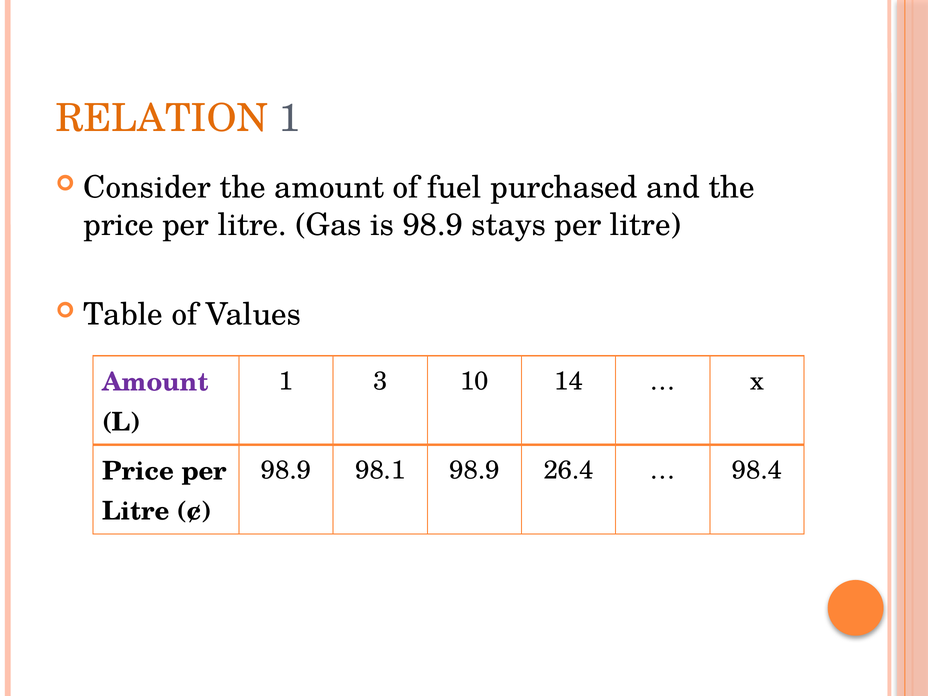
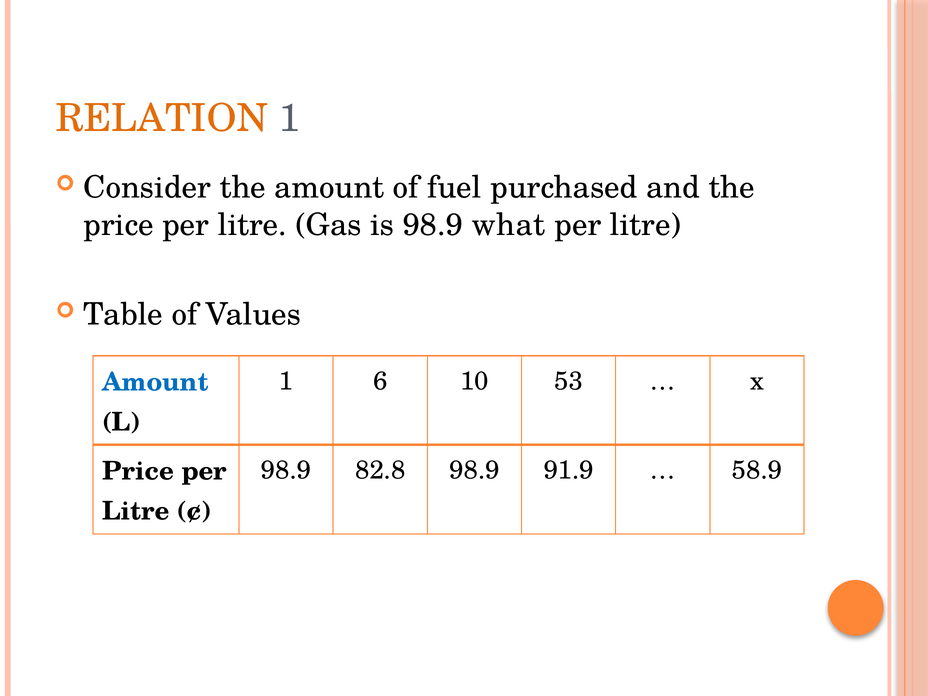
stays: stays -> what (509, 225)
3: 3 -> 6 (380, 381)
14: 14 -> 53 (569, 381)
Amount colour: purple -> blue (155, 382)
98.1: 98.1 -> 82.8 (380, 470)
26.4: 26.4 -> 91.9 (569, 470)
98.4: 98.4 -> 58.9 (757, 470)
